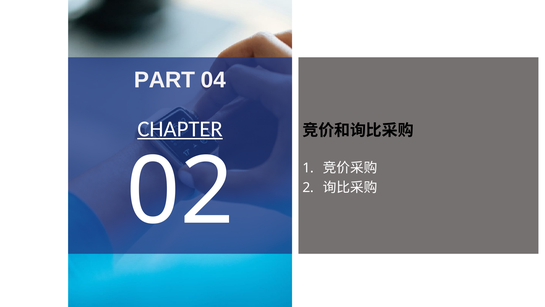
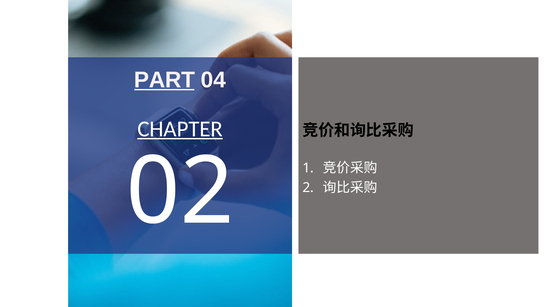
PART underline: none -> present (164, 80)
